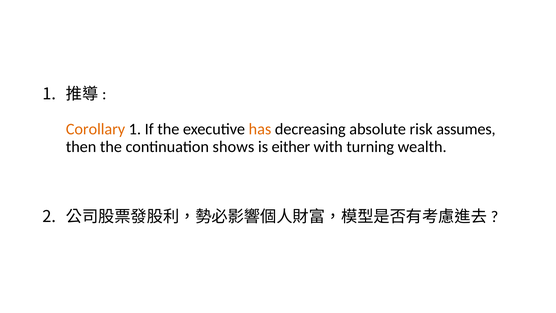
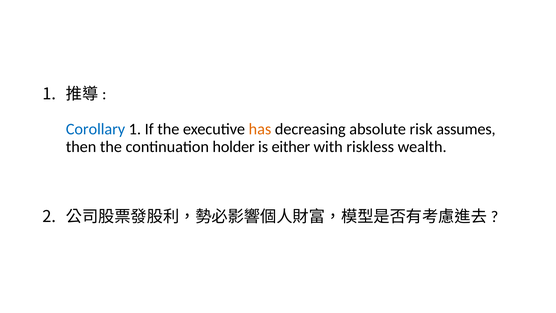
Corollary colour: orange -> blue (95, 129)
shows: shows -> holder (234, 147)
turning: turning -> riskless (370, 147)
